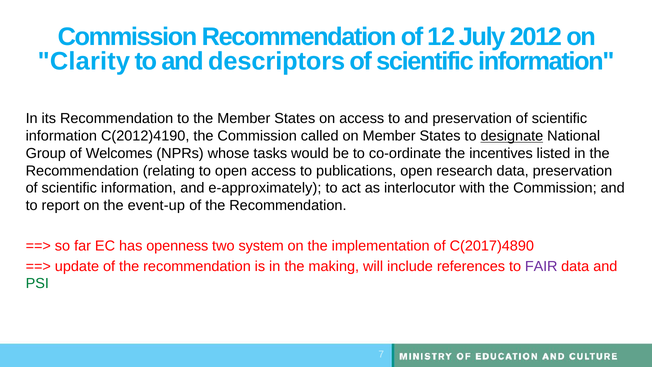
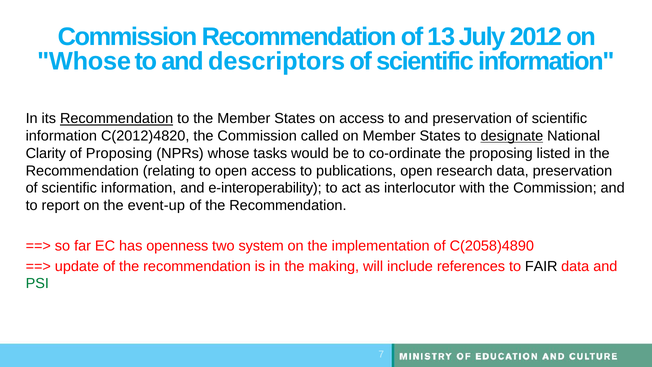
12: 12 -> 13 (441, 37)
Clarity: Clarity -> Whose (84, 61)
Recommendation underline: none -> present (117, 119)
C(2012)4190: C(2012)4190 -> C(2012)4820 (145, 136)
Group: Group -> Clarity (46, 153)
of Welcomes: Welcomes -> Proposing (119, 153)
the incentives: incentives -> proposing (501, 153)
e-approximately: e-approximately -> e-interoperability (265, 188)
C(2017)4890: C(2017)4890 -> C(2058)4890 (492, 246)
FAIR colour: purple -> black (541, 266)
